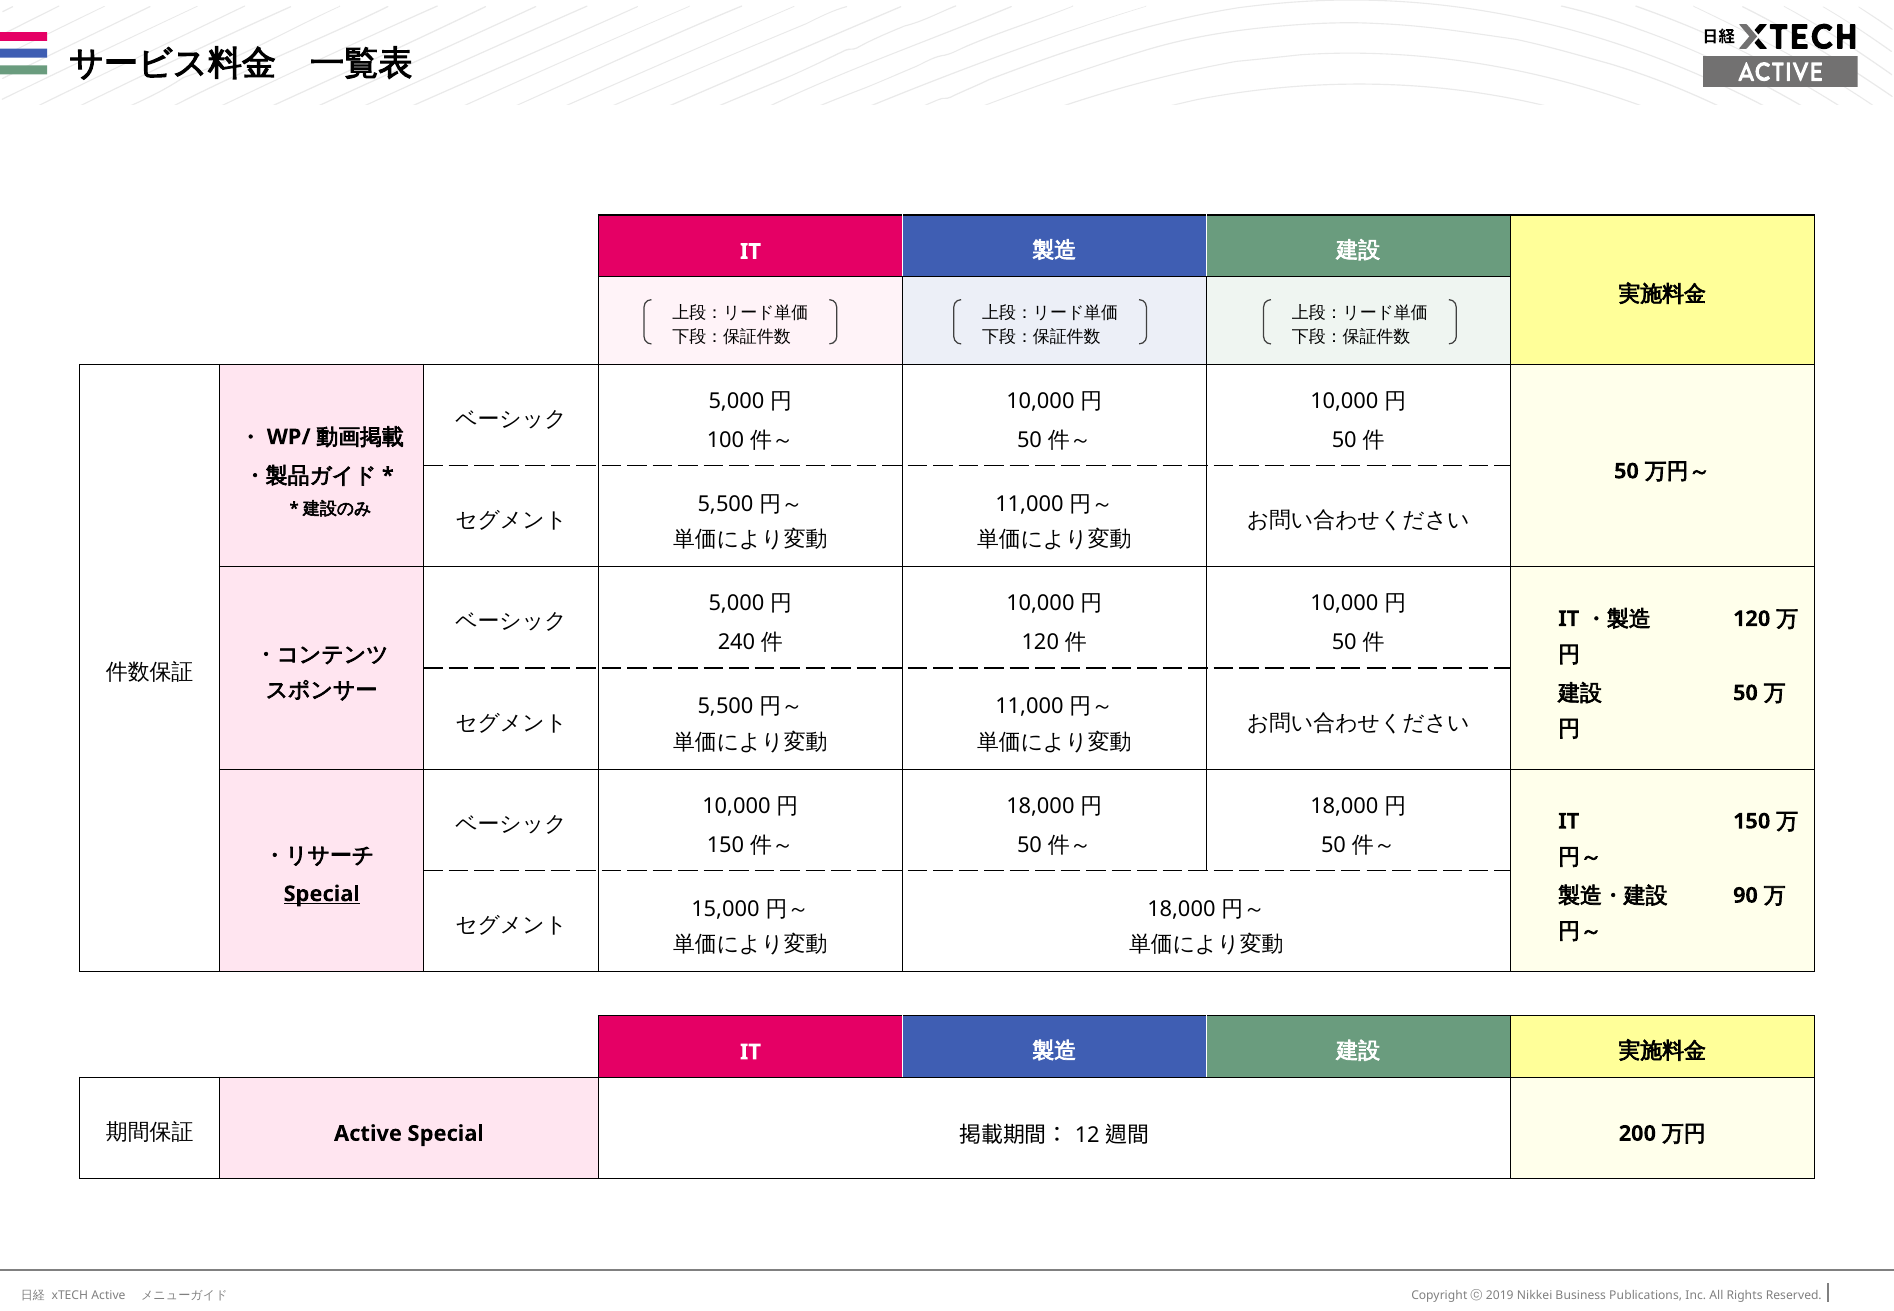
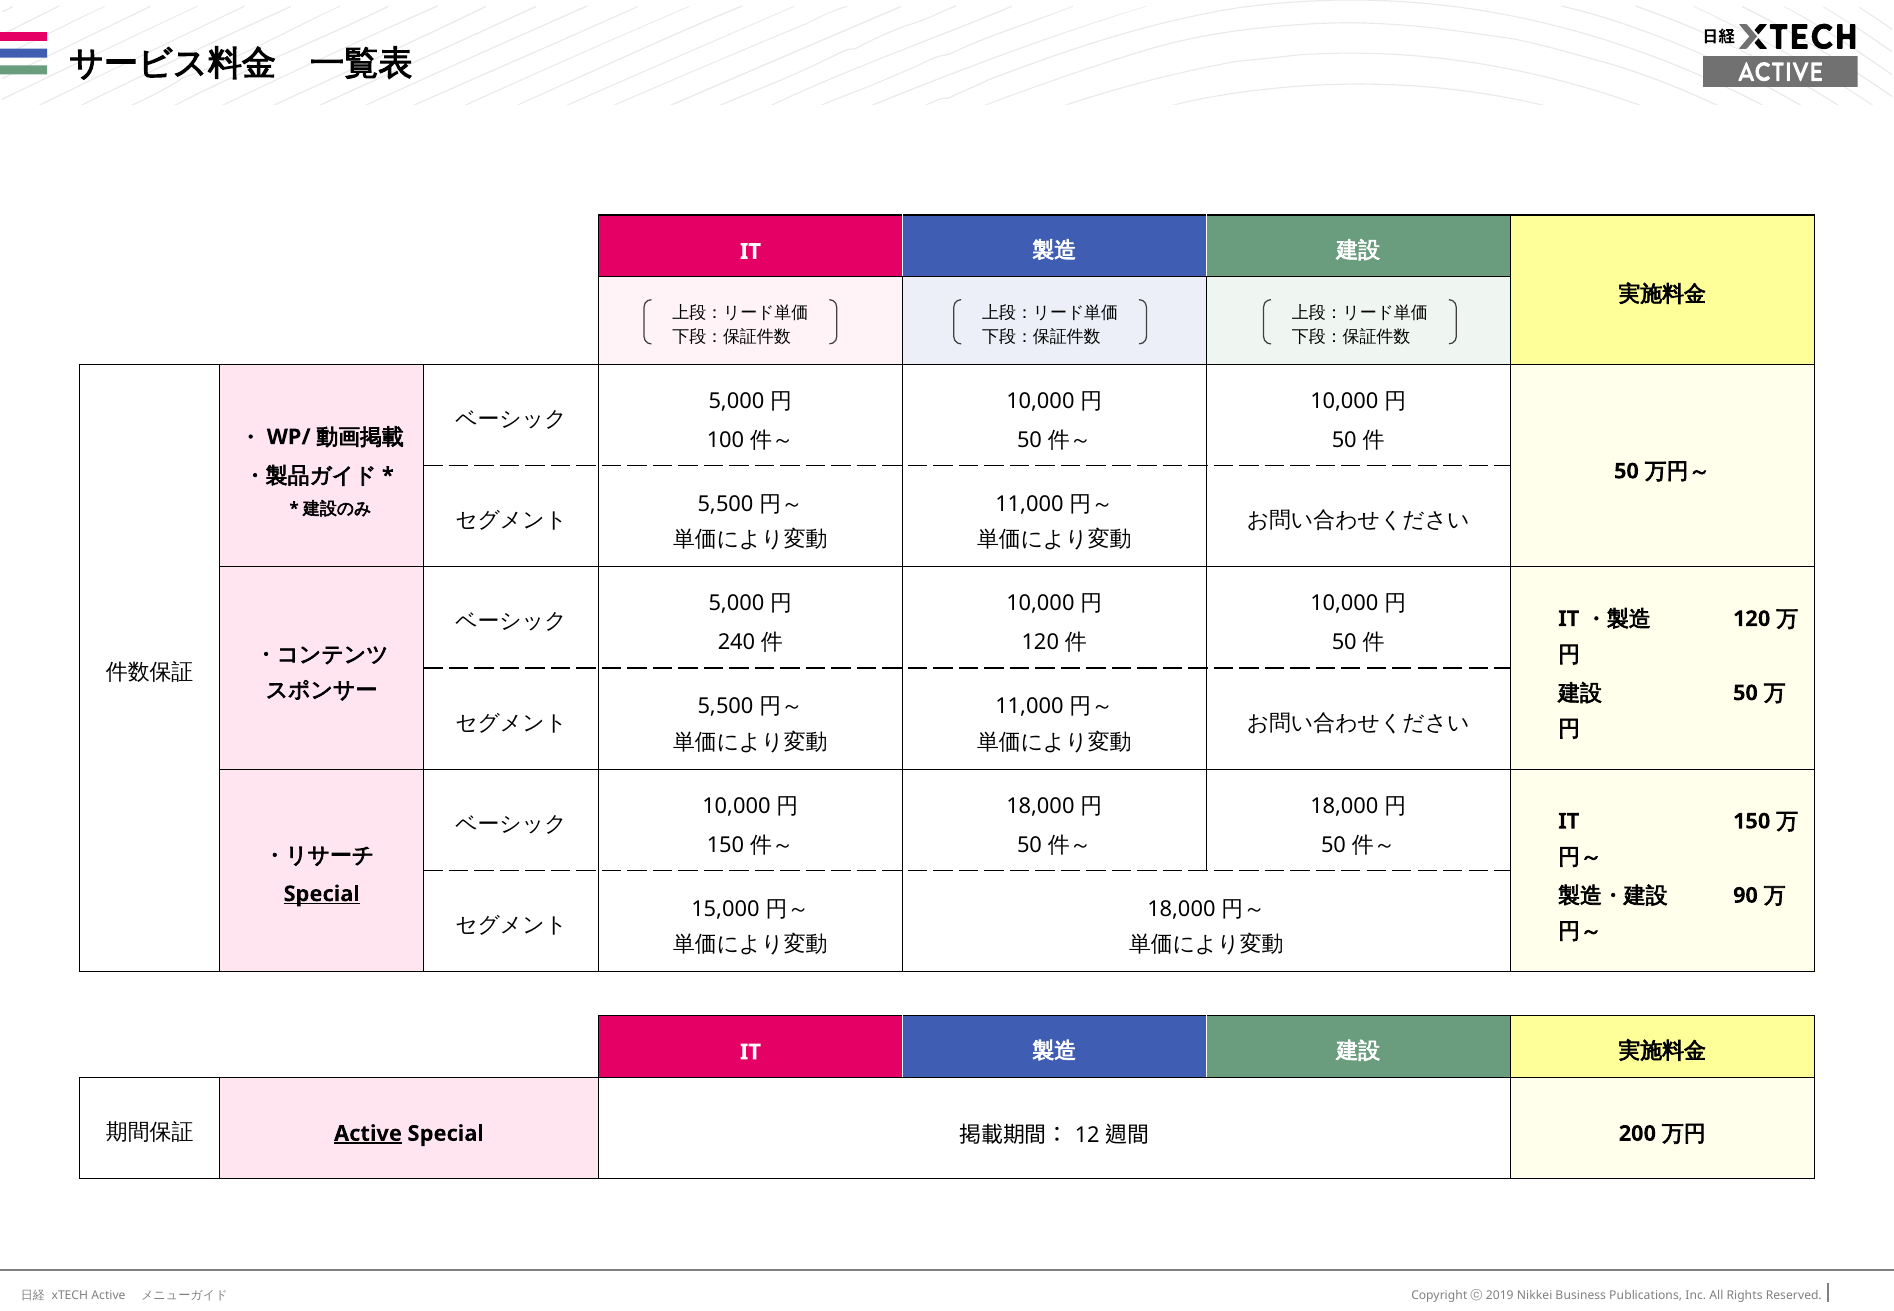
Active underline: none -> present (368, 1134)
